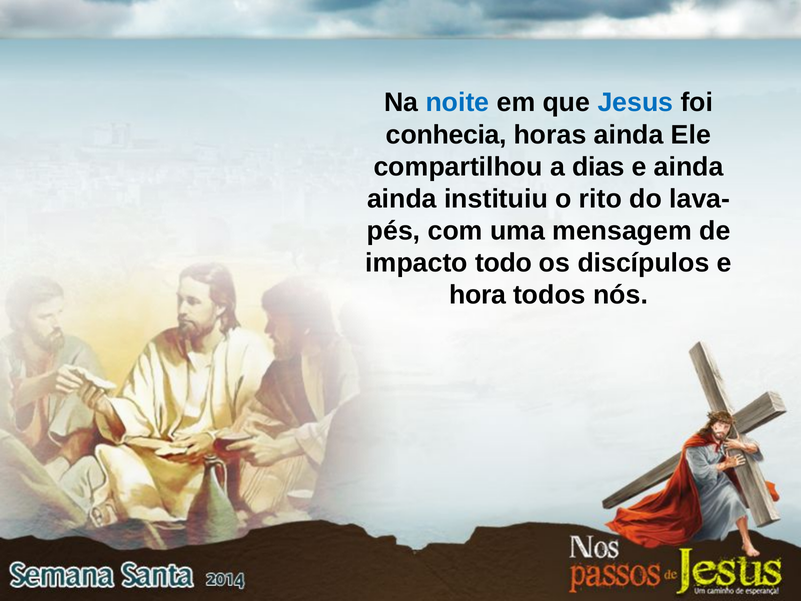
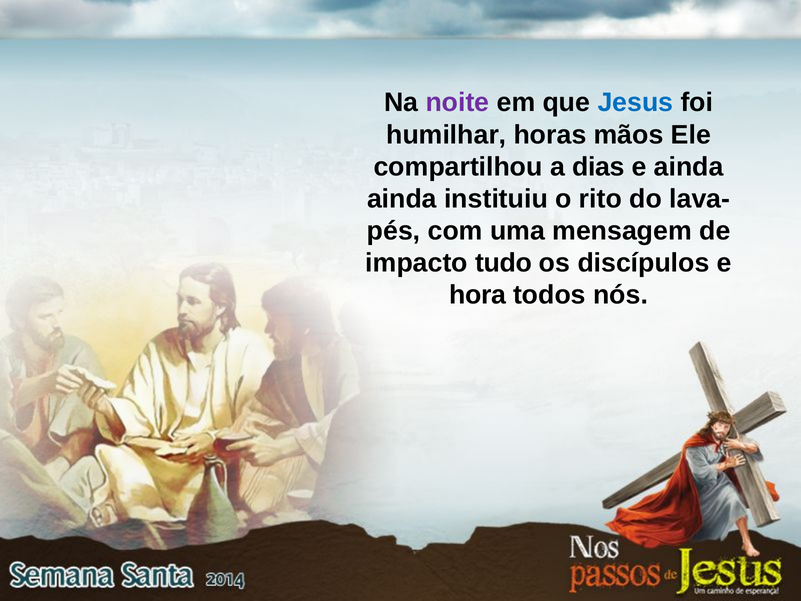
noite colour: blue -> purple (457, 103)
conhecia: conhecia -> humilhar (446, 135)
horas ainda: ainda -> mãos (629, 135)
todo: todo -> tudo (503, 263)
